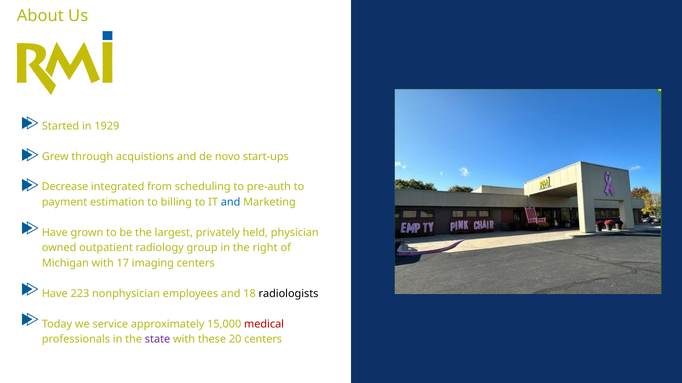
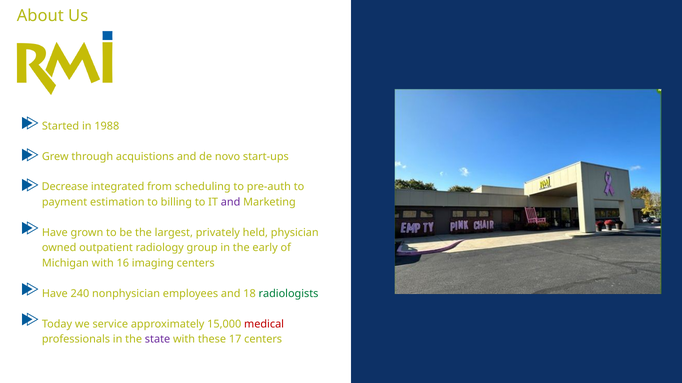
1929: 1929 -> 1988 (107, 126)
and colour: blue -> purple (231, 202)
right: right -> early (265, 248)
17: 17 -> 16 (123, 263)
223: 223 -> 240 (80, 294)
radiologists colour: black -> green (288, 294)
20: 20 -> 17 (235, 340)
